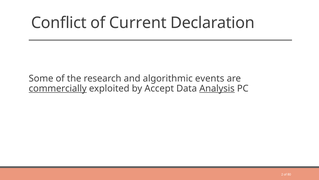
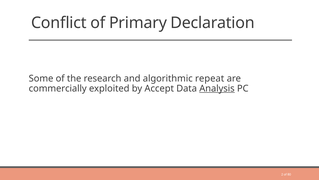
Current: Current -> Primary (138, 23)
events: events -> repeat (210, 78)
commercially underline: present -> none (58, 88)
